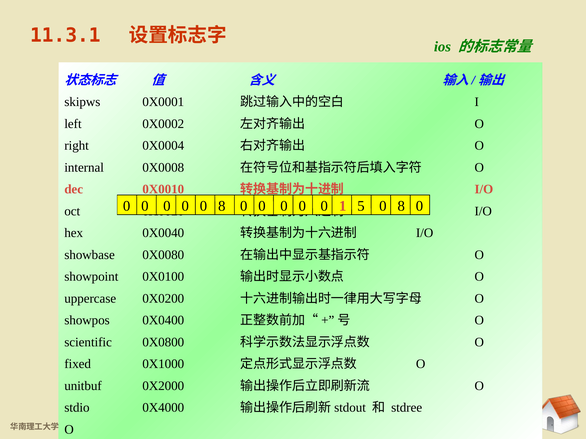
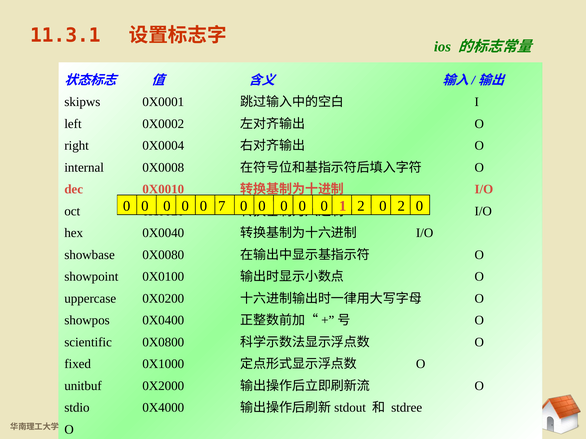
0 0 8: 8 -> 7 (222, 206)
5: 5 -> 2 (361, 206)
8: 8 -> 2 (401, 206)
